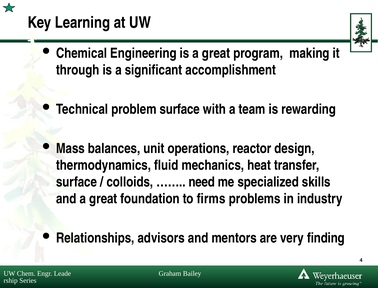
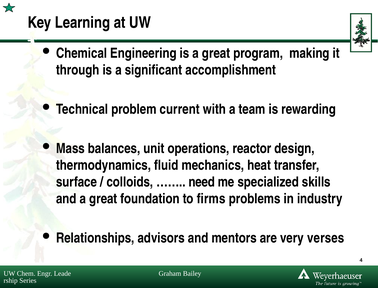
problem surface: surface -> current (180, 109)
finding: finding -> verses (326, 238)
